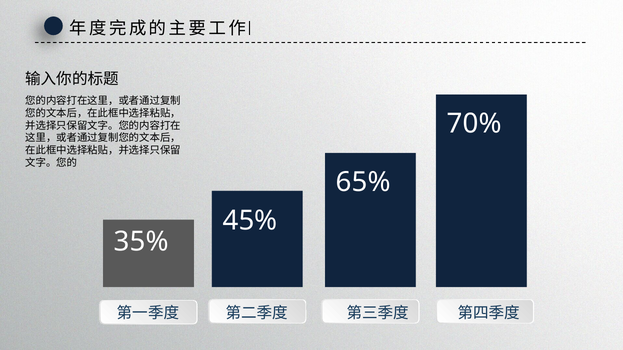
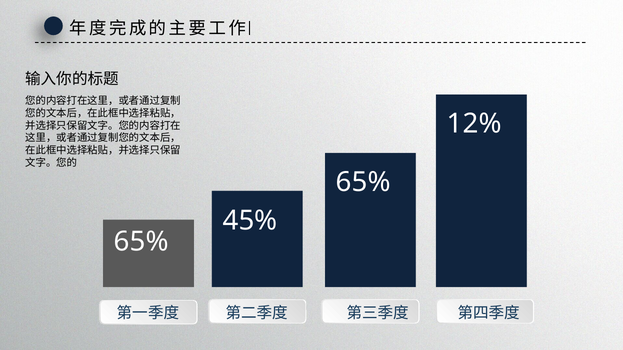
70%: 70% -> 12% (474, 124)
35%: 35% -> 65% (141, 242)
